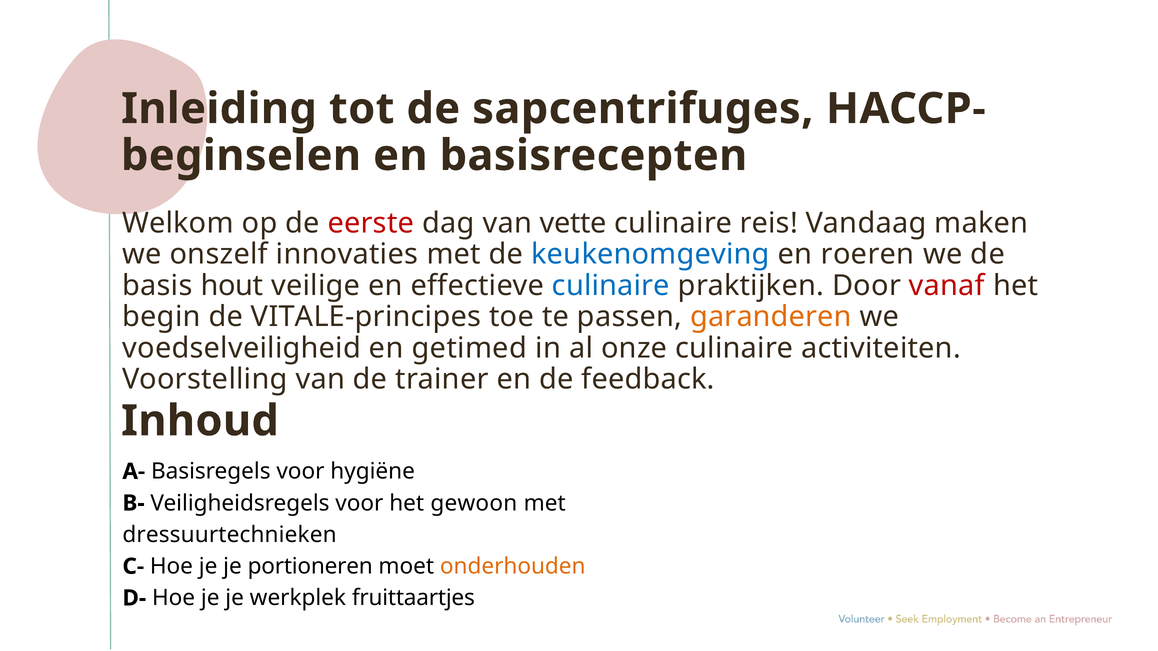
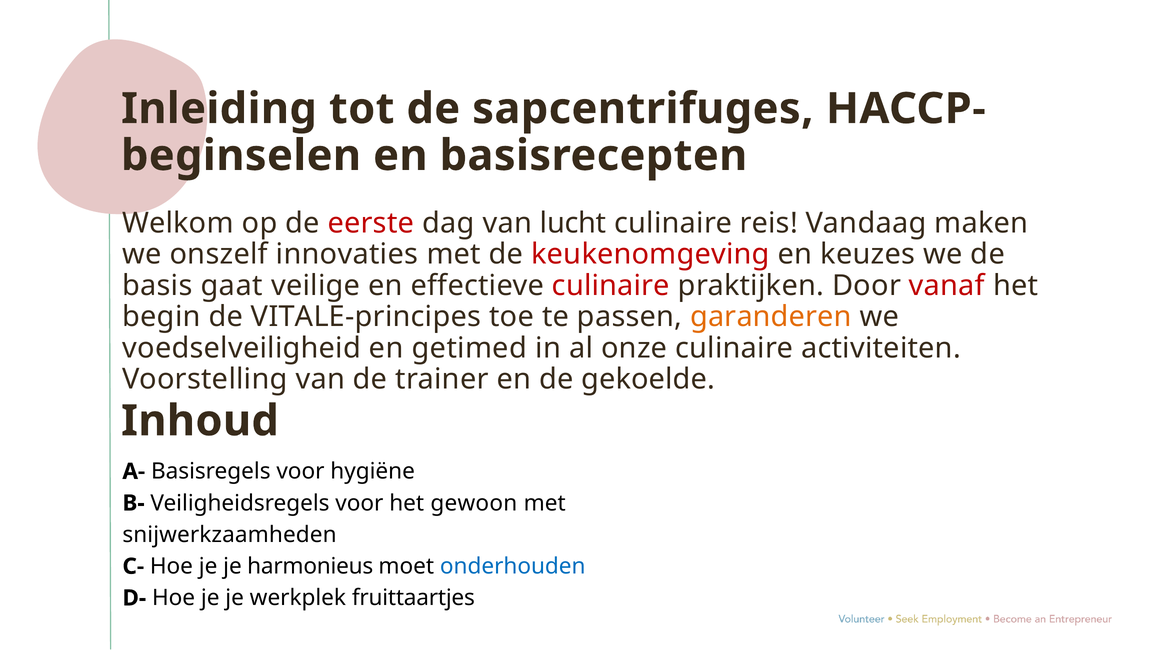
vette: vette -> lucht (573, 223)
keukenomgeving colour: blue -> red (650, 254)
roeren: roeren -> keuzes (868, 254)
hout: hout -> gaat (232, 286)
culinaire colour: blue -> red (611, 286)
feedback: feedback -> gekoelde (648, 380)
dressuurtechnieken: dressuurtechnieken -> snijwerkzaamheden (230, 535)
portioneren: portioneren -> harmonieus (310, 567)
onderhouden colour: orange -> blue (513, 567)
